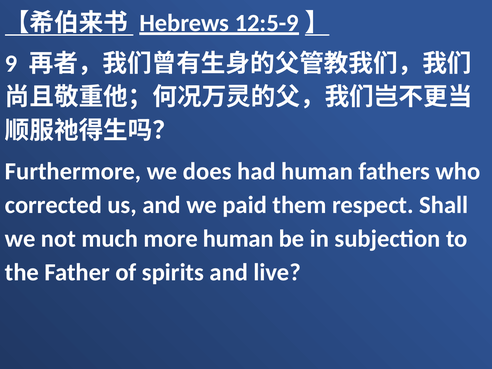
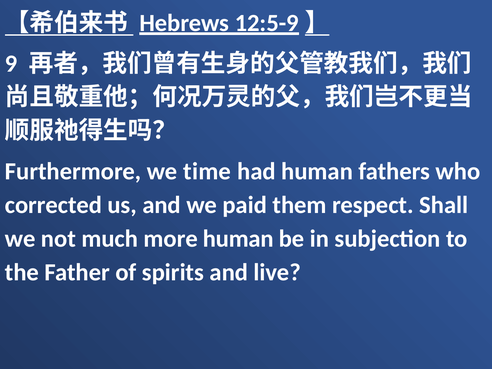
does: does -> time (207, 171)
